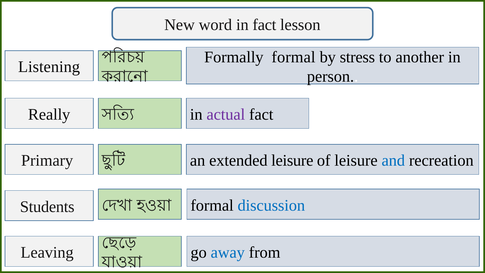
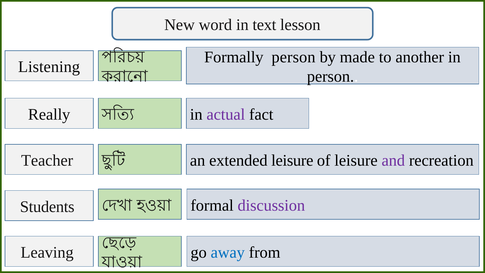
in fact: fact -> text (264, 25)
Formally formal: formal -> person (294, 57)
stress: stress -> made (357, 57)
Primary: Primary -> Teacher (47, 160)
and colour: blue -> purple (393, 160)
discussion colour: blue -> purple (271, 205)
